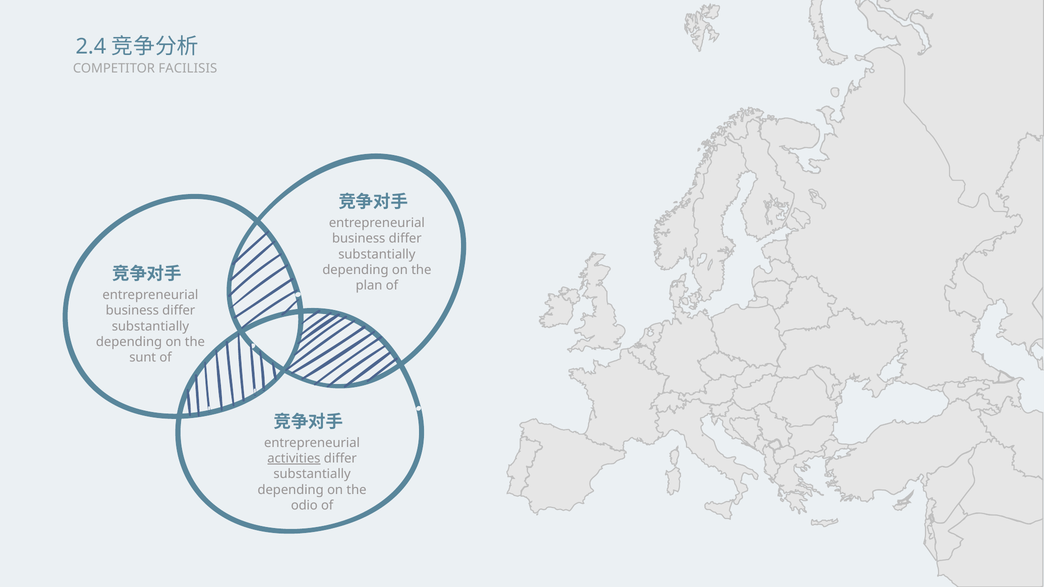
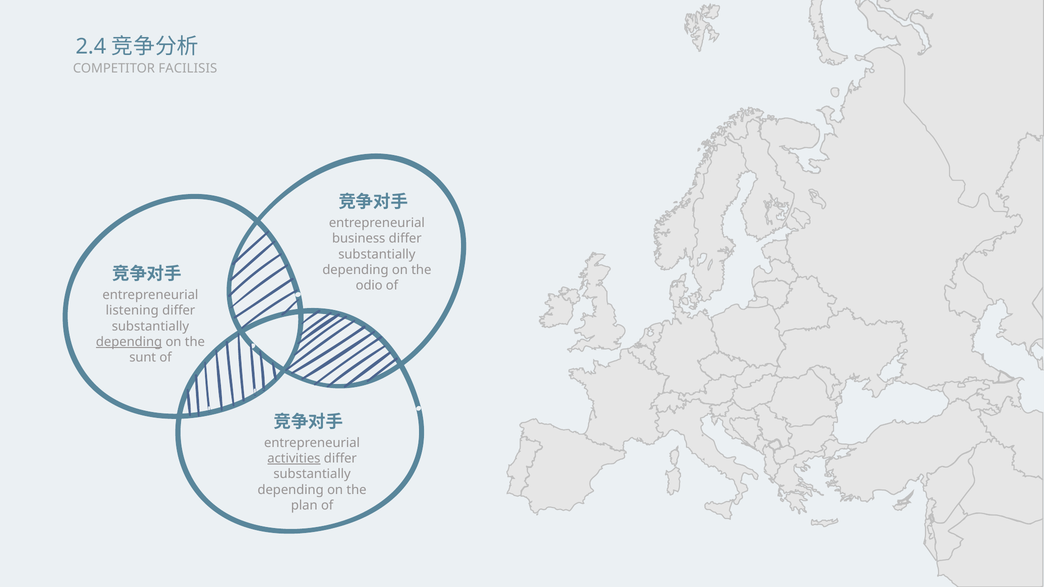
plan: plan -> odio (369, 286)
business: business -> listening (132, 311)
depending underline: none -> present (129, 342)
odio: odio -> plan (304, 506)
